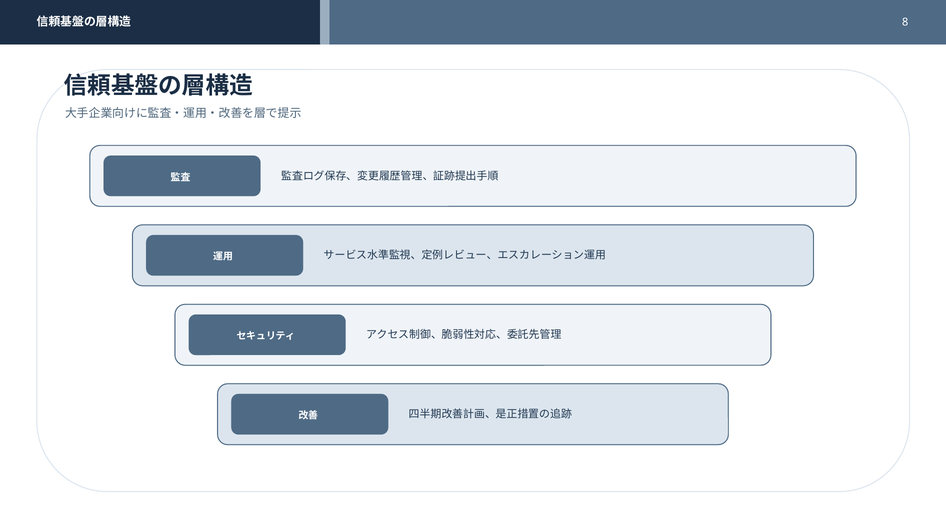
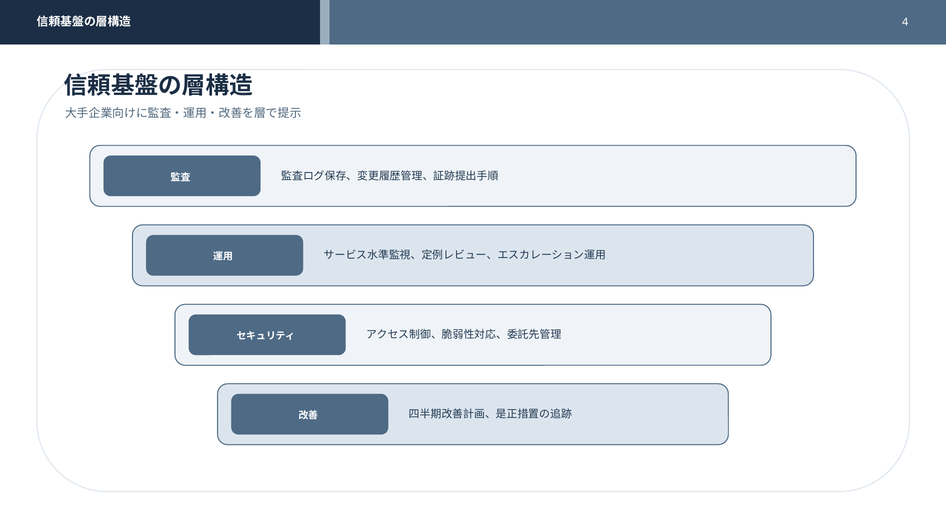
8: 8 -> 4 (905, 22)
